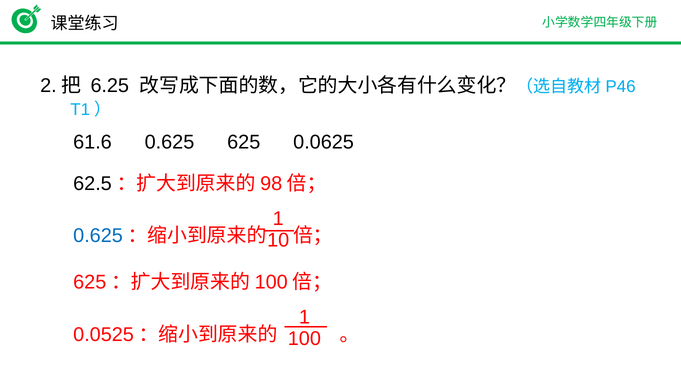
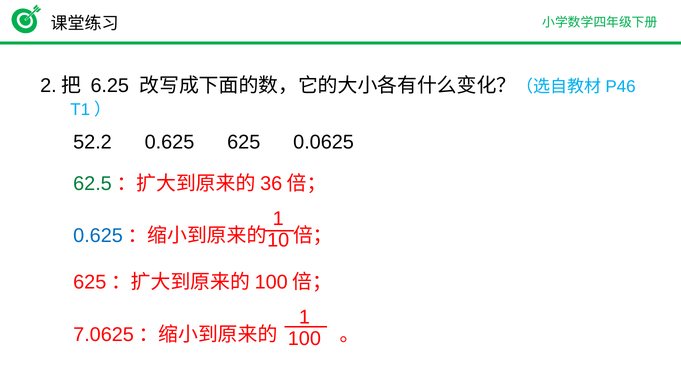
61.6: 61.6 -> 52.2 (93, 142)
62.5 colour: black -> green (93, 184)
98: 98 -> 36 (271, 184)
0.0525: 0.0525 -> 7.0625 (104, 335)
